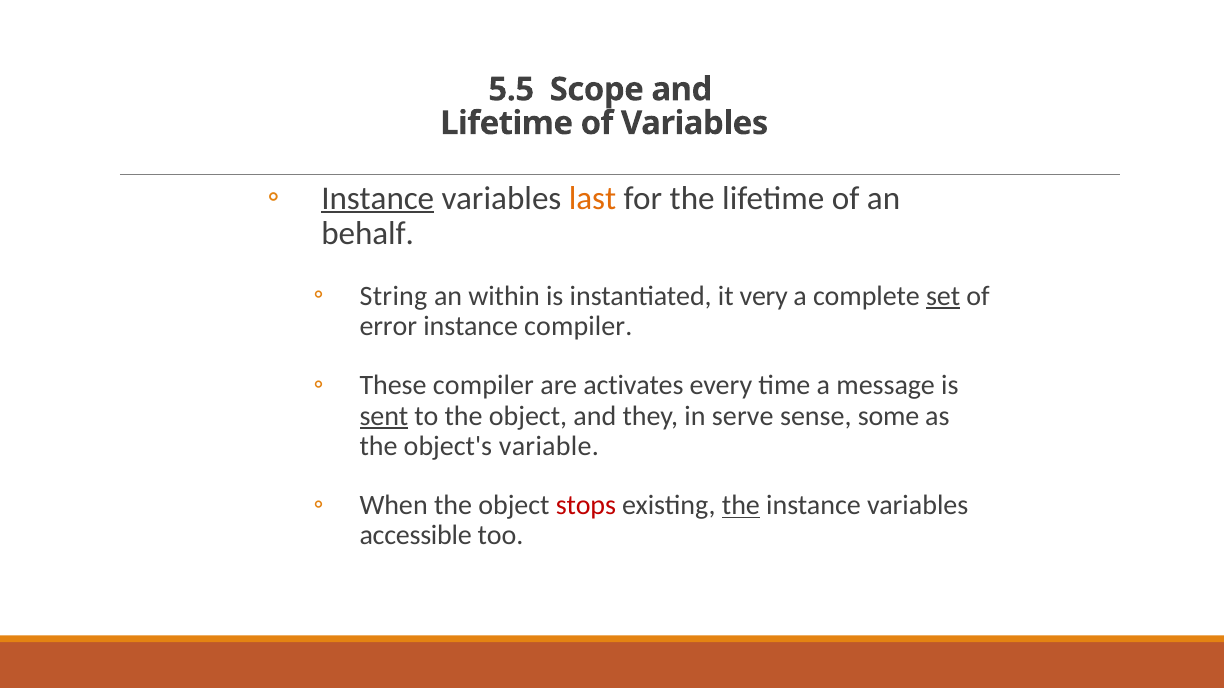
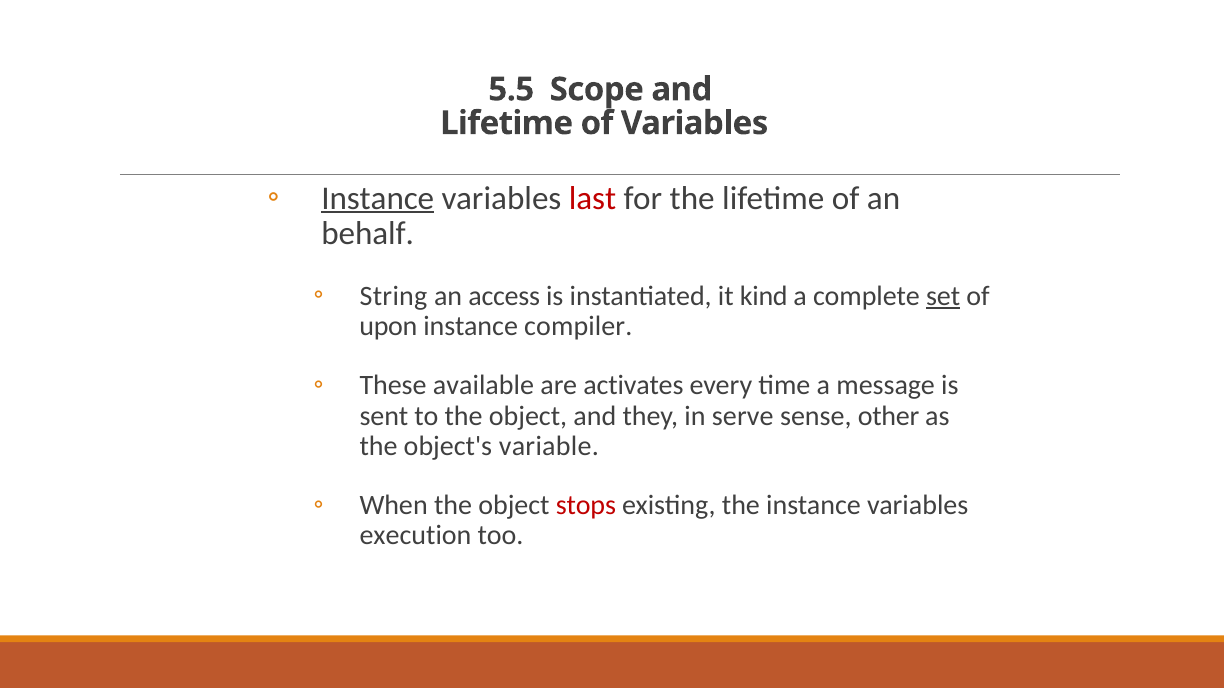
last colour: orange -> red (593, 198)
within: within -> access (504, 296)
very: very -> kind (764, 296)
error: error -> upon (388, 326)
These compiler: compiler -> available (484, 386)
sent underline: present -> none (384, 416)
some: some -> other (889, 416)
the underline: present -> none (741, 506)
accessible: accessible -> execution (415, 536)
